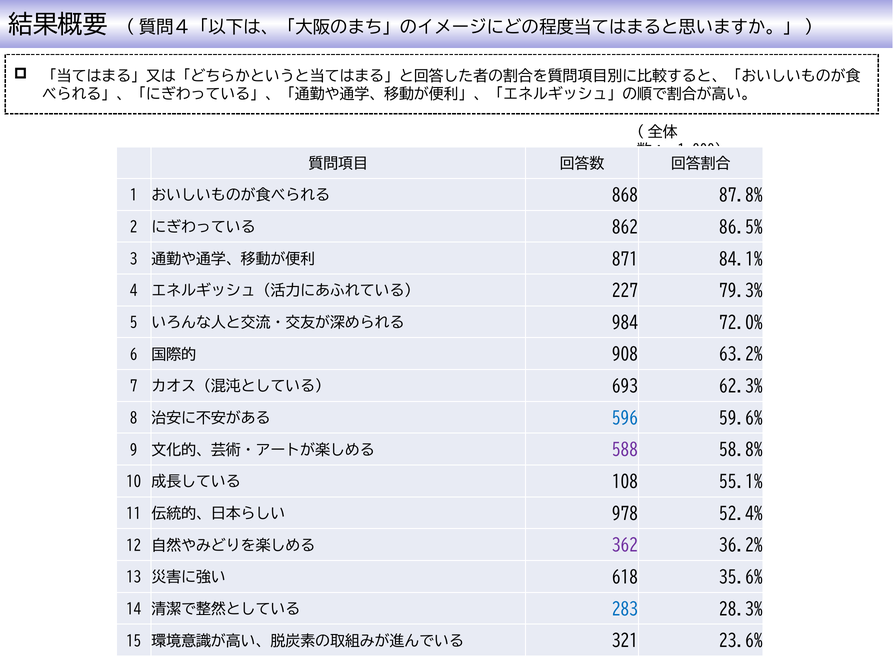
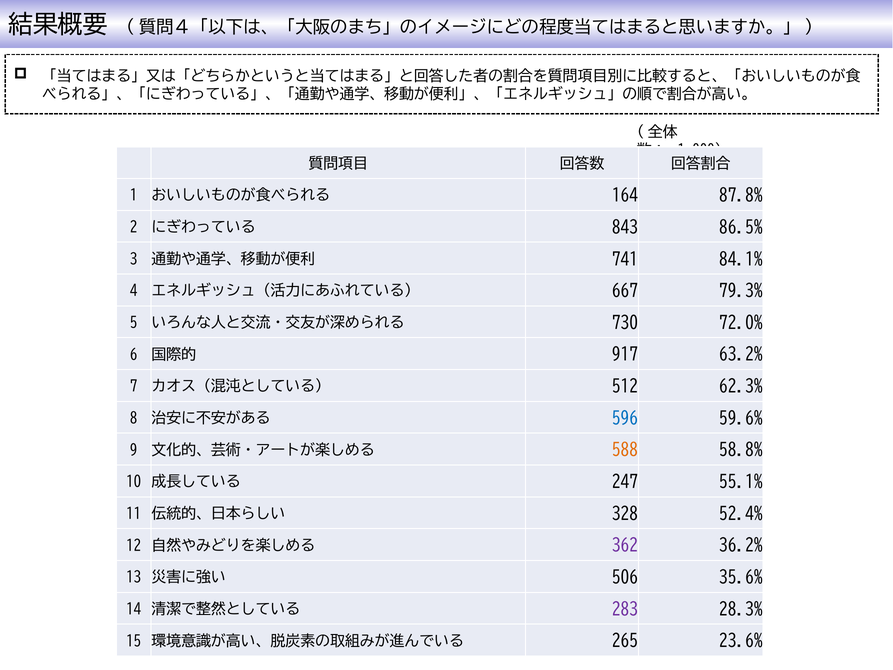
868: 868 -> 164 (625, 196)
862: 862 -> 843 (625, 227)
871: 871 -> 741 (625, 259)
227: 227 -> 667 (625, 291)
984: 984 -> 730 (625, 323)
908: 908 -> 917 (625, 355)
693: 693 -> 512 (625, 386)
588 colour: purple -> orange (625, 450)
108: 108 -> 247 (625, 482)
978: 978 -> 328 (625, 514)
618: 618 -> 506 (625, 577)
283 colour: blue -> purple (625, 609)
321: 321 -> 265 (625, 641)
